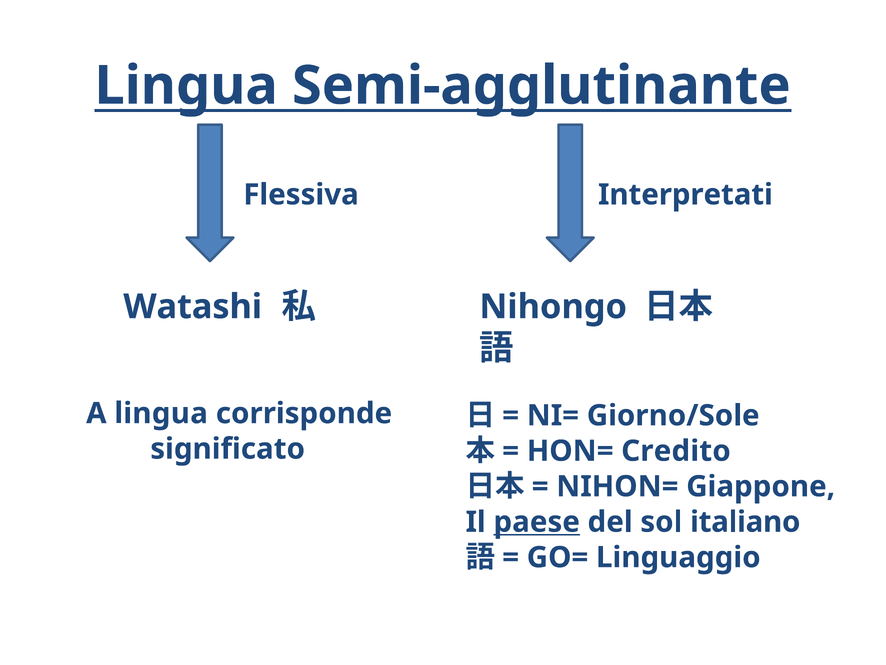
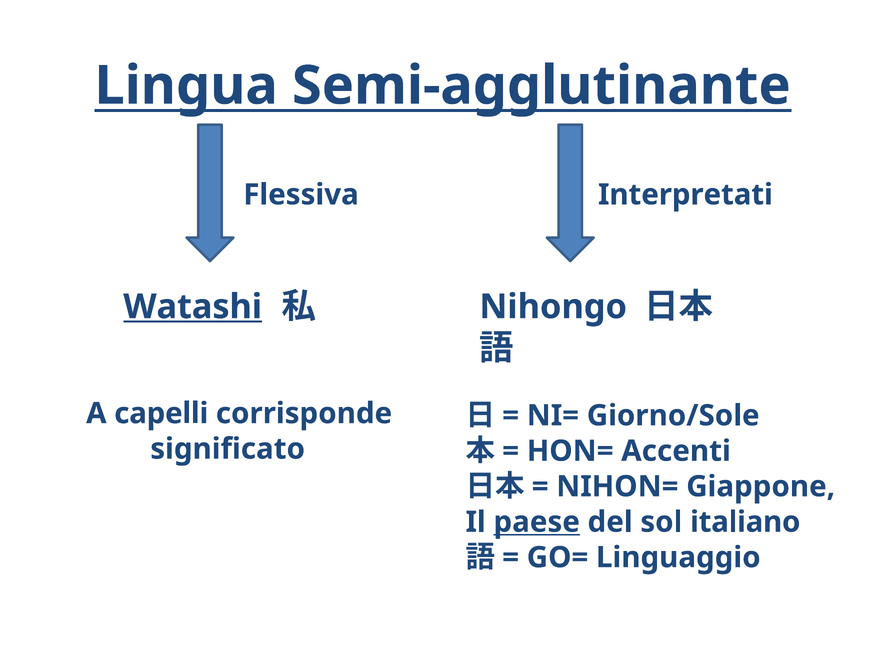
Watashi underline: none -> present (193, 307)
A lingua: lingua -> capelli (161, 413)
Credito: Credito -> Accenti (676, 451)
